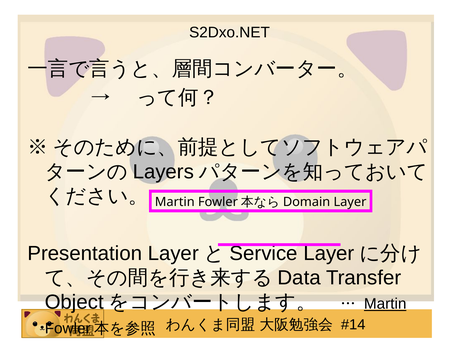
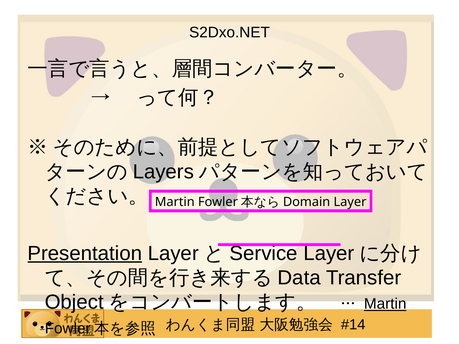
Presentation underline: none -> present (85, 253)
